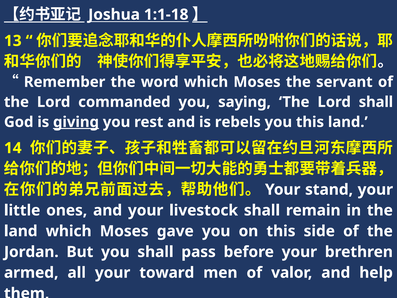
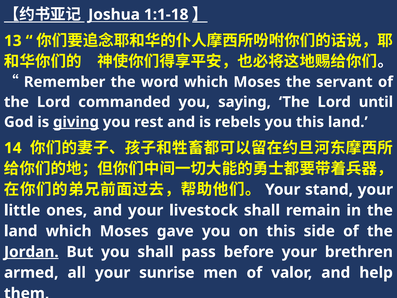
Lord shall: shall -> until (376, 102)
Jordan underline: none -> present (31, 252)
toward: toward -> sunrise (167, 272)
